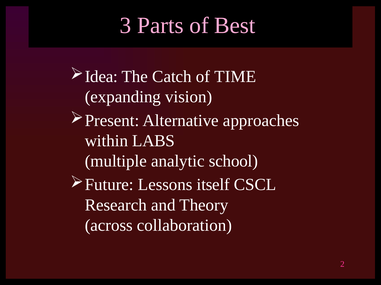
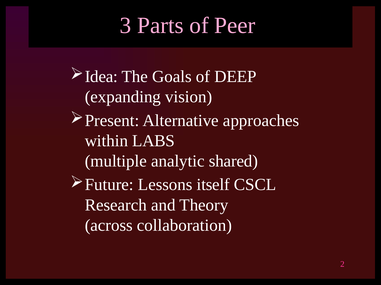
Best: Best -> Peer (235, 25)
Catch: Catch -> Goals (172, 77)
TIME: TIME -> DEEP (235, 77)
school: school -> shared (233, 161)
